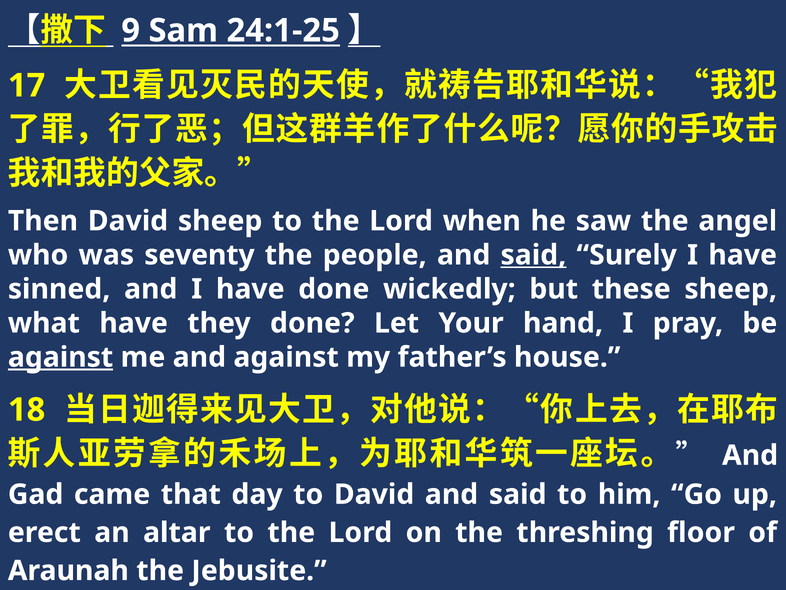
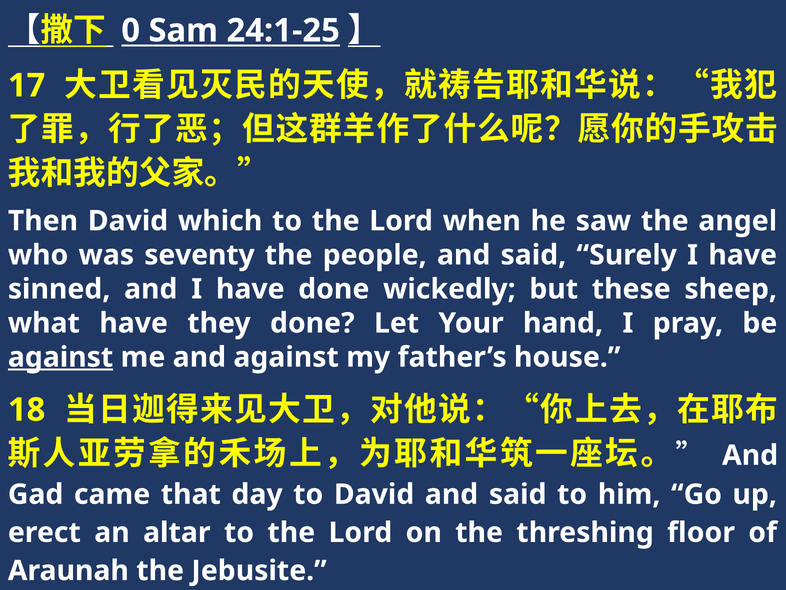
9: 9 -> 0 (131, 31)
David sheep: sheep -> which (220, 221)
said underline: present -> none (533, 255)
